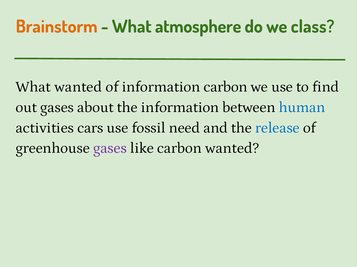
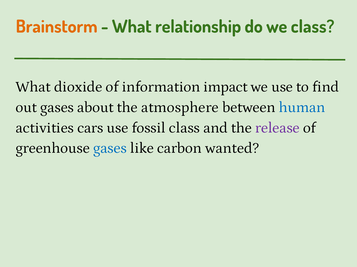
atmosphere: atmosphere -> relationship (198, 27)
What wanted: wanted -> dioxide (78, 87)
information carbon: carbon -> impact (225, 87)
the information: information -> atmosphere (180, 107)
fossil need: need -> class (184, 128)
release colour: blue -> purple (277, 128)
gases colour: purple -> blue (110, 149)
